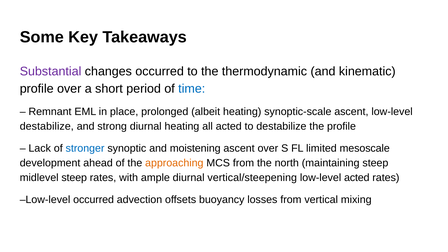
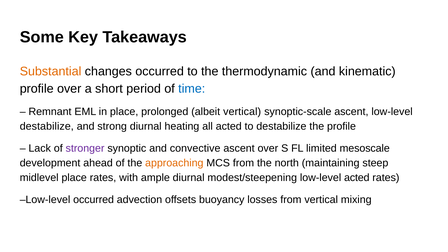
Substantial colour: purple -> orange (51, 72)
albeit heating: heating -> vertical (242, 112)
stronger colour: blue -> purple (85, 149)
moistening: moistening -> convective (195, 149)
midlevel steep: steep -> place (74, 178)
vertical/steepening: vertical/steepening -> modest/steepening (252, 178)
